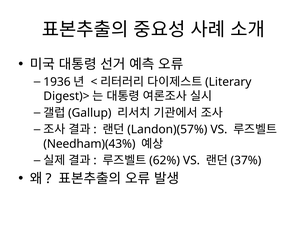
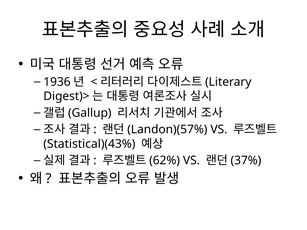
Needham)(43%: Needham)(43% -> Statistical)(43% (89, 144)
